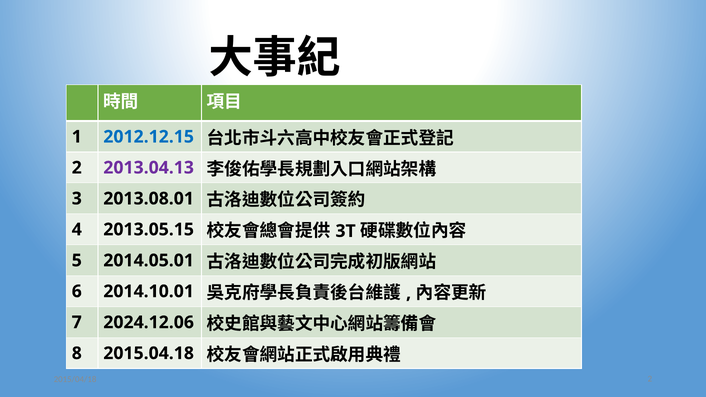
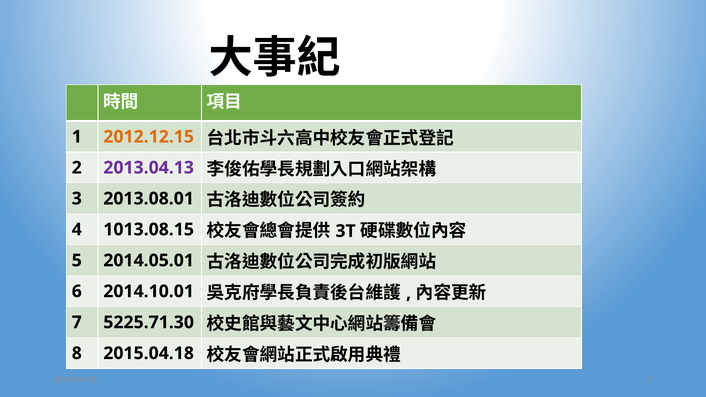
2012.12.15 colour: blue -> orange (149, 137)
2013.05.15: 2013.05.15 -> 1013.08.15 (149, 230)
2024.12.06: 2024.12.06 -> 5225.71.30 (149, 322)
